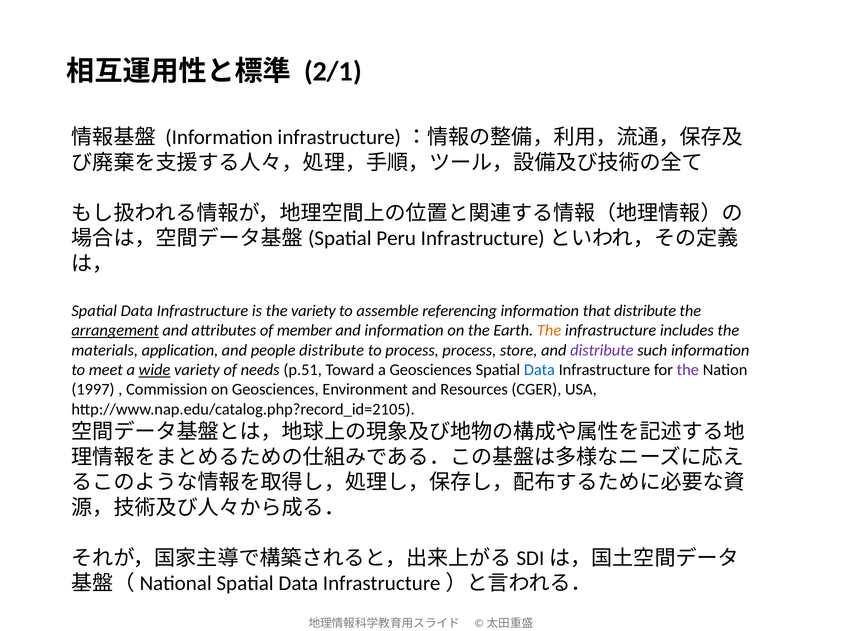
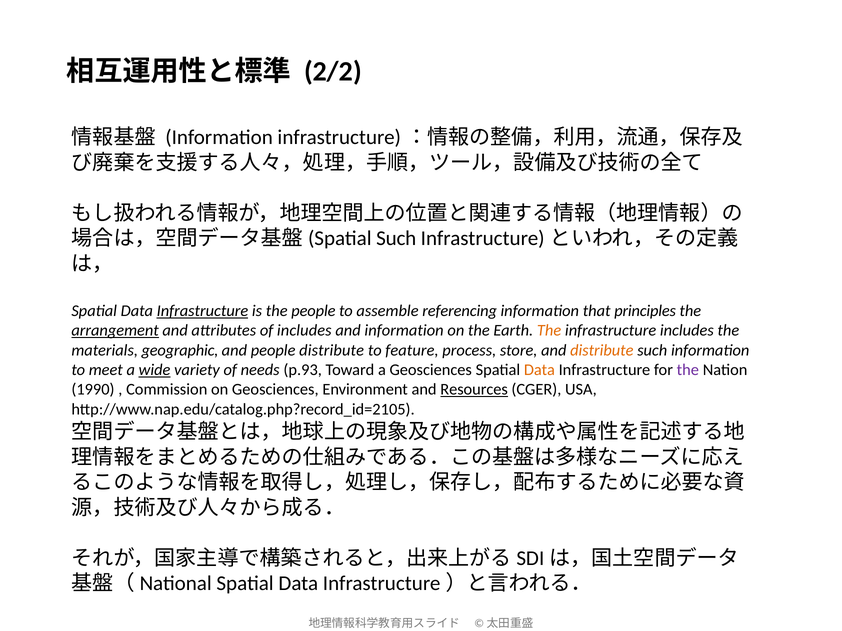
2/1: 2/1 -> 2/2 (333, 72)
Peru: Peru -> Such (396, 239)
Infrastructure underline: none -> present (202, 311)
the variety: variety -> people (313, 311)
that distribute: distribute -> principles (645, 311)
of member: member -> includes (304, 331)
application: application -> geographic (180, 350)
to process: process -> feature (412, 350)
distribute colour: purple -> orange (602, 350)
p.51: p.51 -> p.93 (303, 370)
Data colour: blue -> orange (539, 370)
1997: 1997 -> 1990 (93, 390)
Resources underline: none -> present (474, 390)
